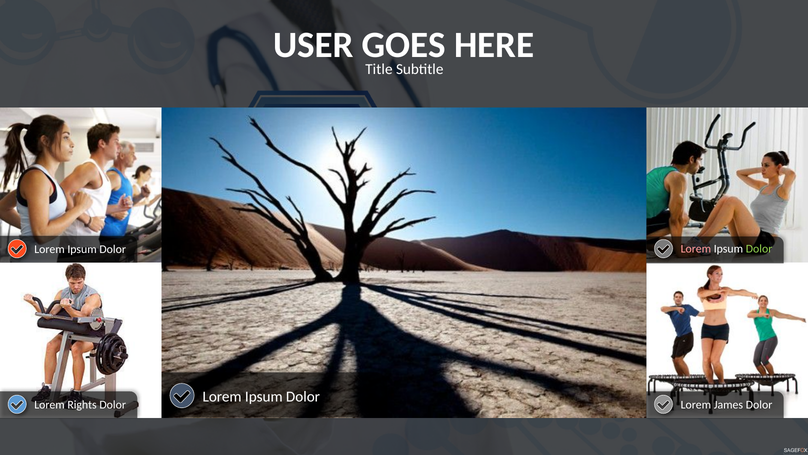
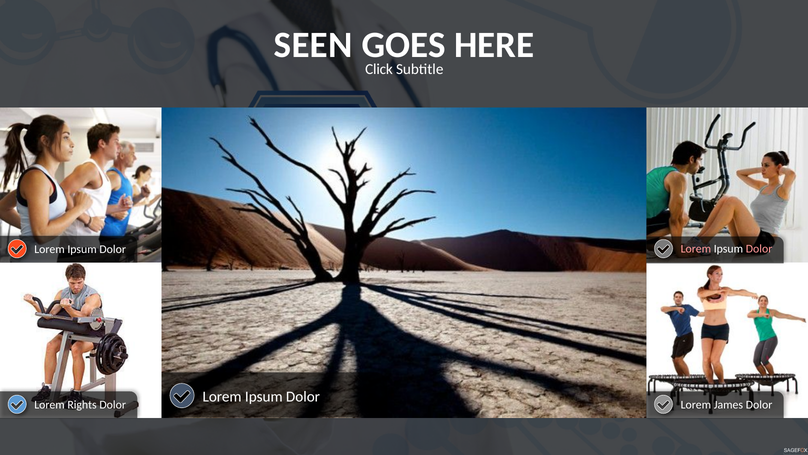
USER: USER -> SEEN (313, 45)
Title: Title -> Click (379, 69)
Dolor colour: light green -> pink (759, 249)
